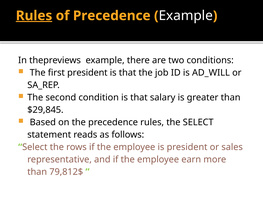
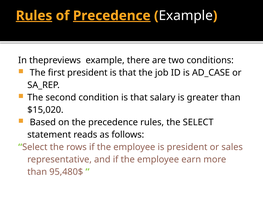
Precedence underline: none -> present (112, 16)
AD_WILL: AD_WILL -> AD_CASE (211, 73)
$29,845: $29,845 -> $15,020 (45, 110)
79,812$: 79,812$ -> 95,480$ (66, 172)
